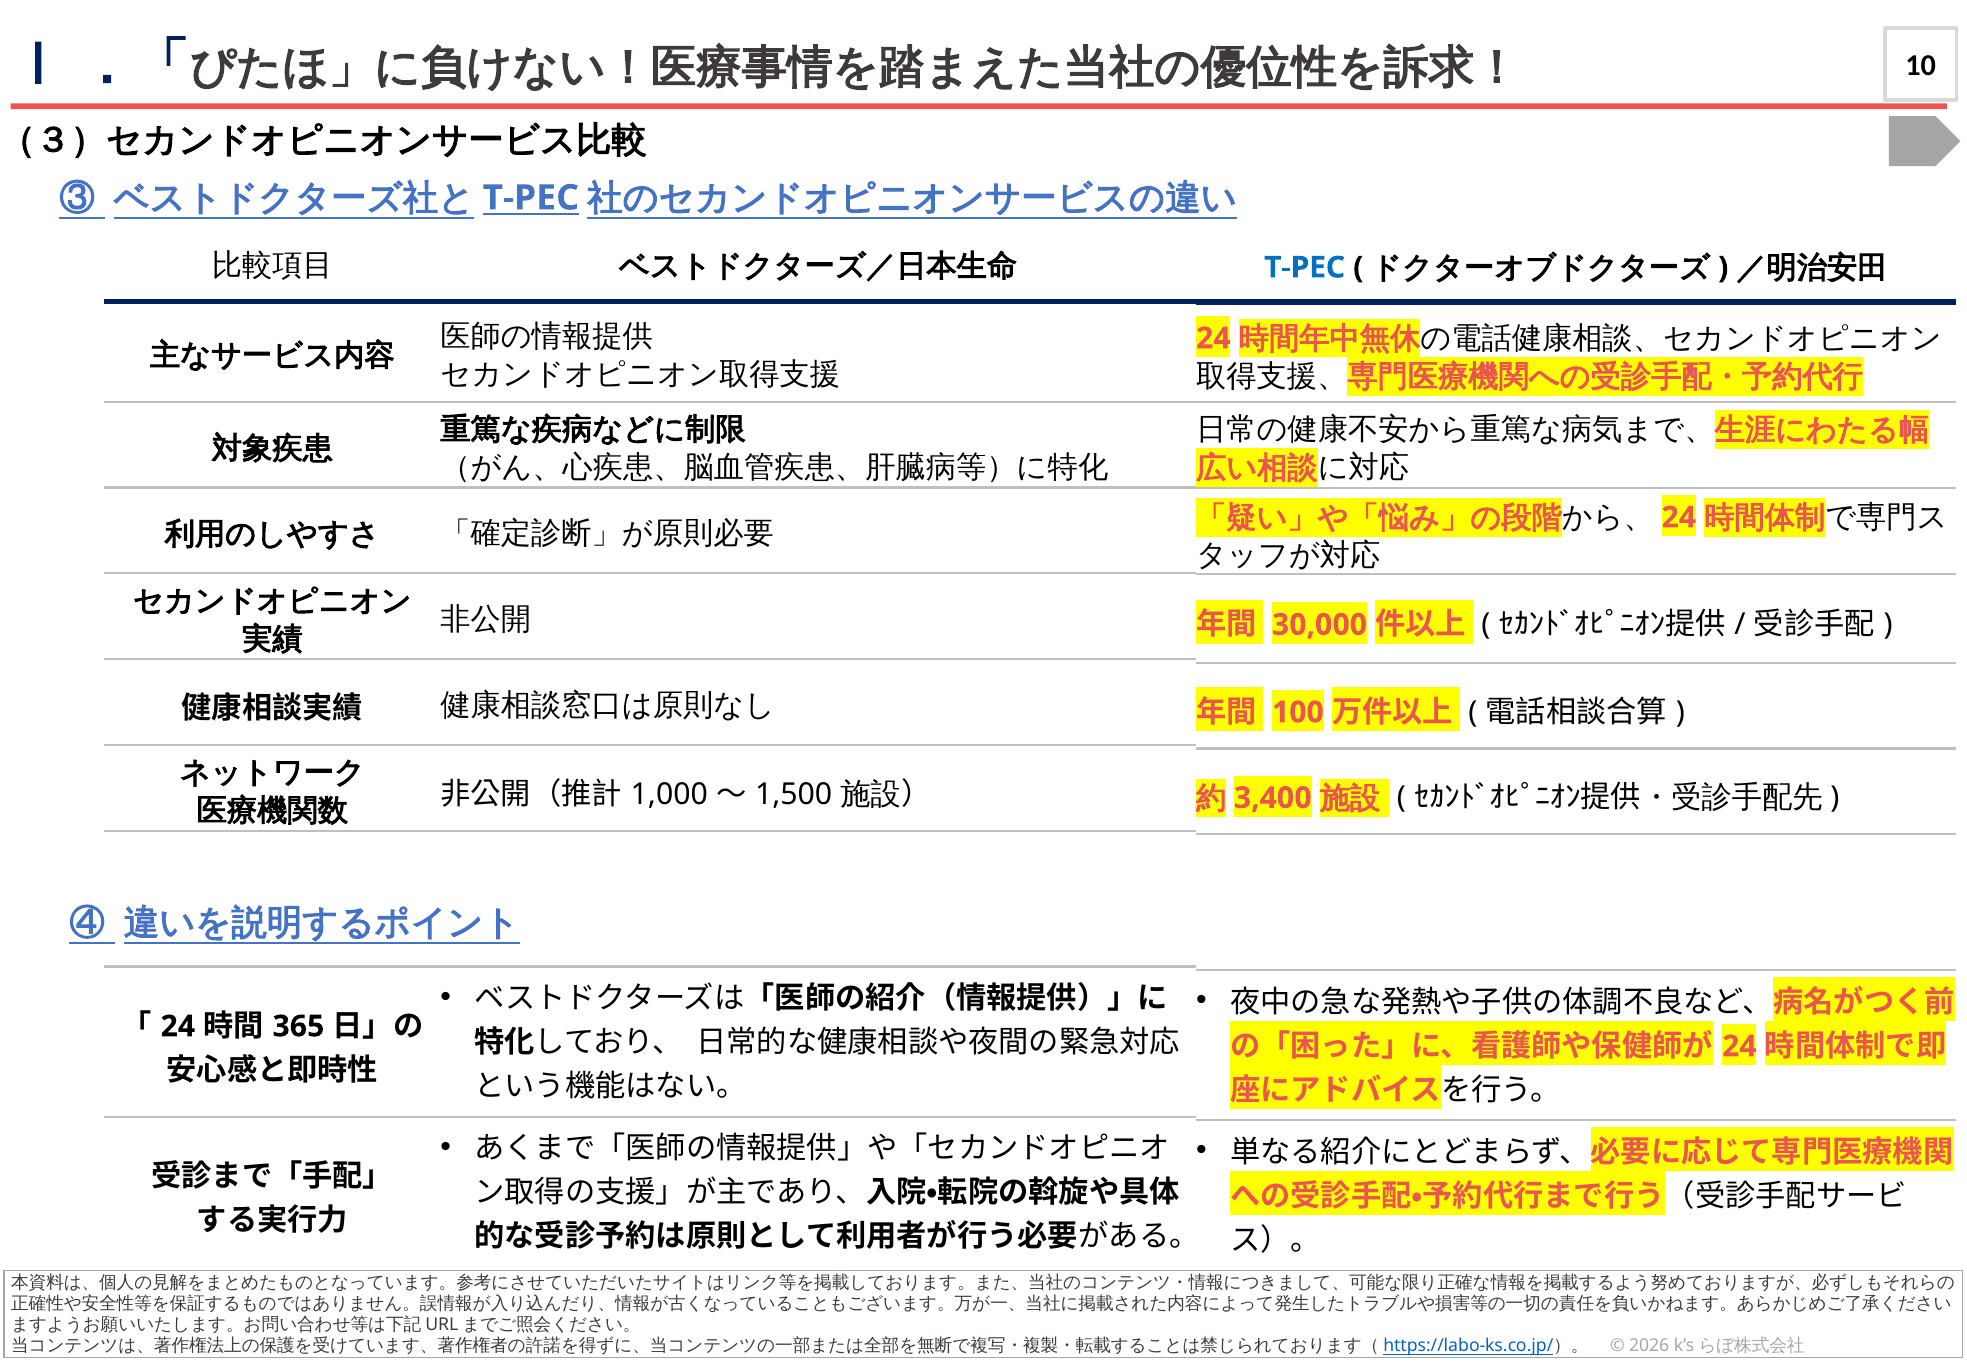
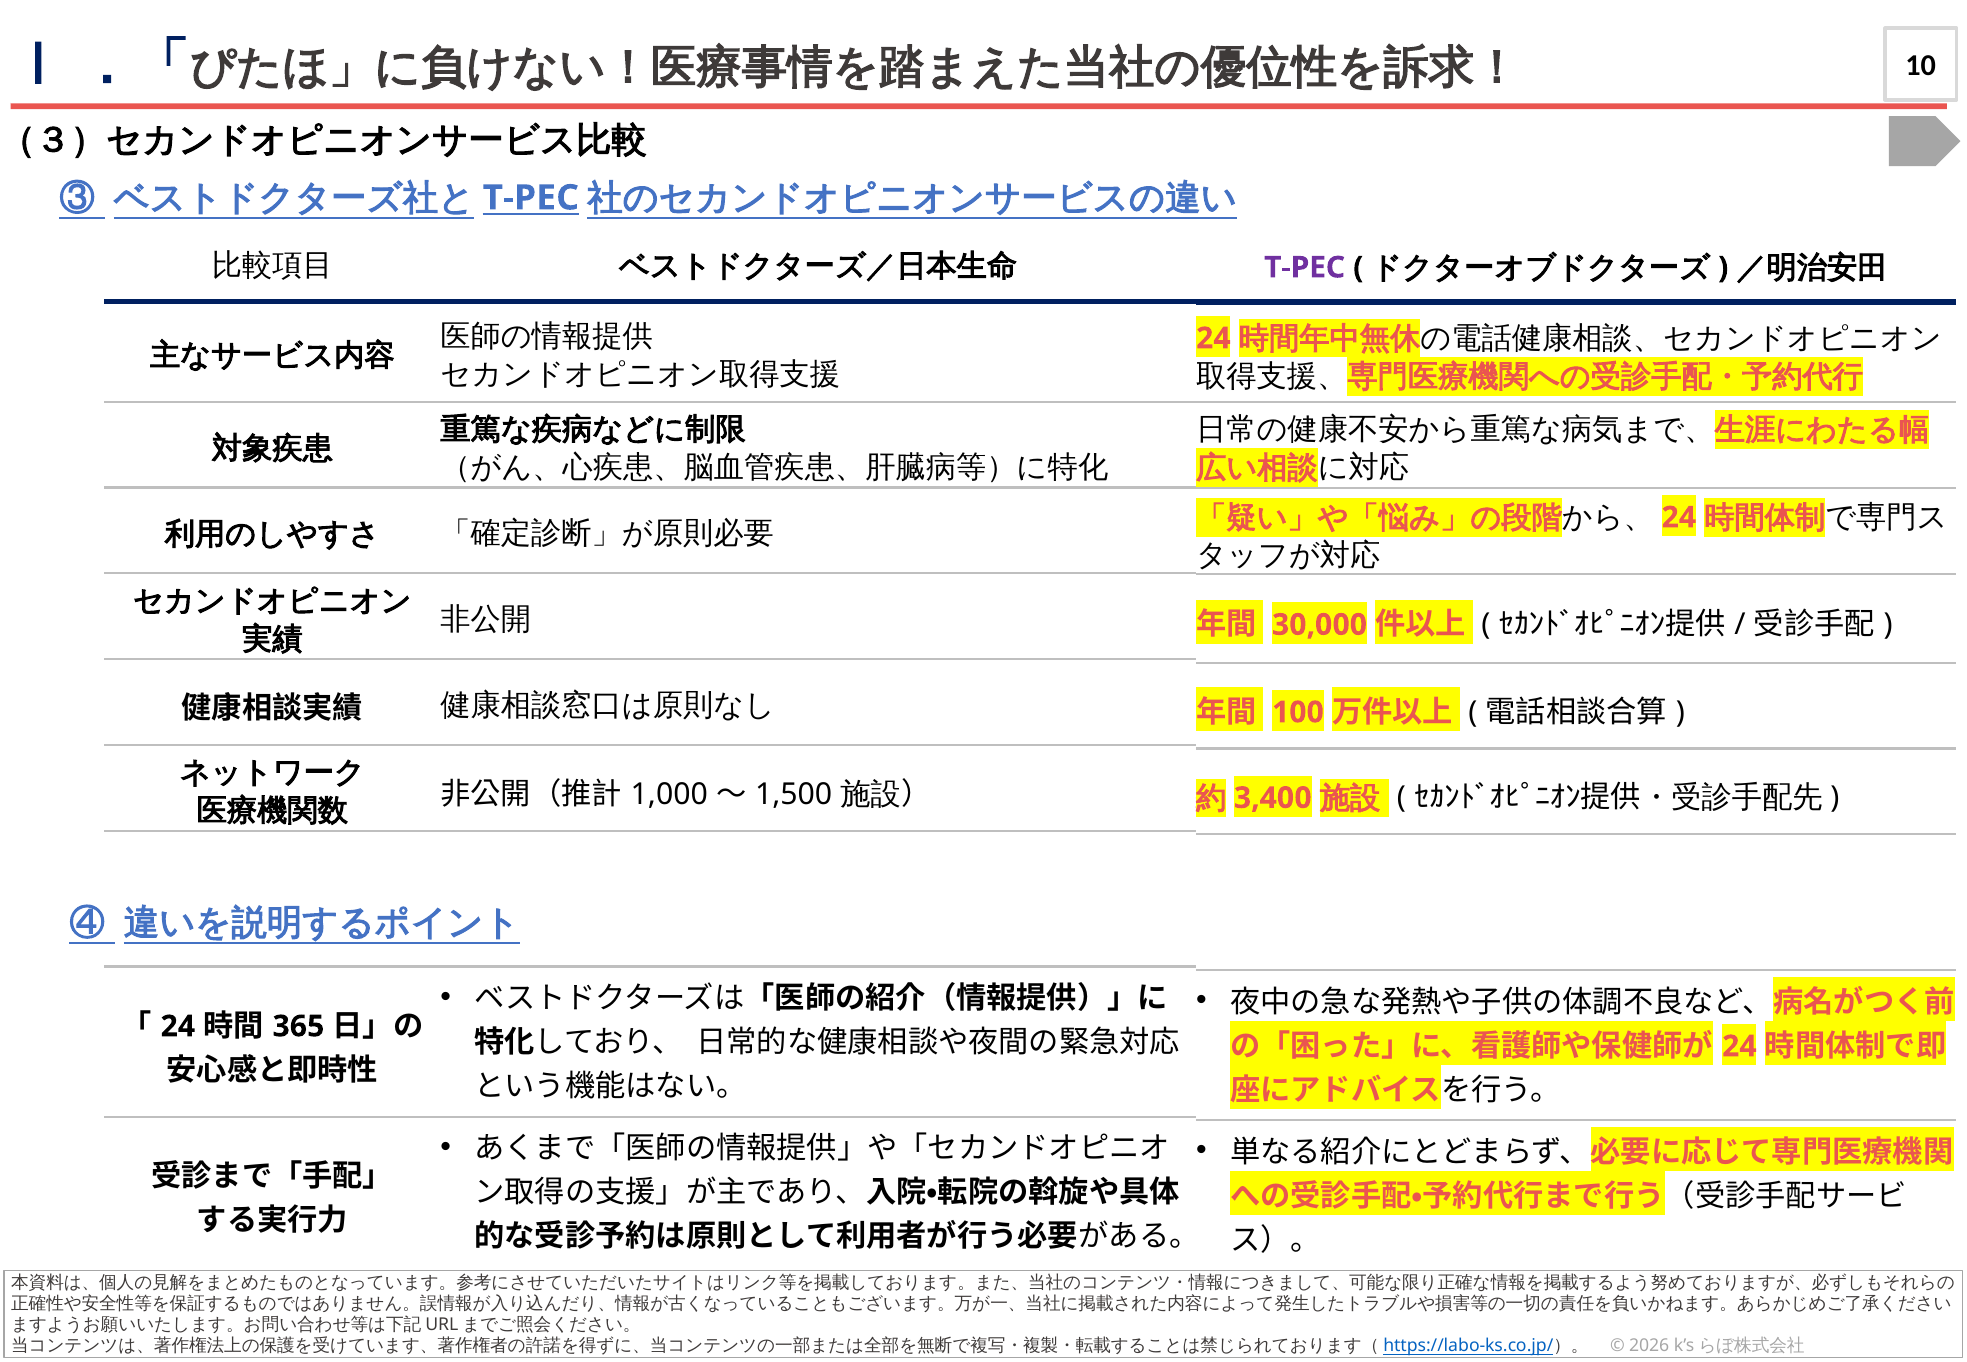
T-PEC colour: blue -> purple (1305, 267)
